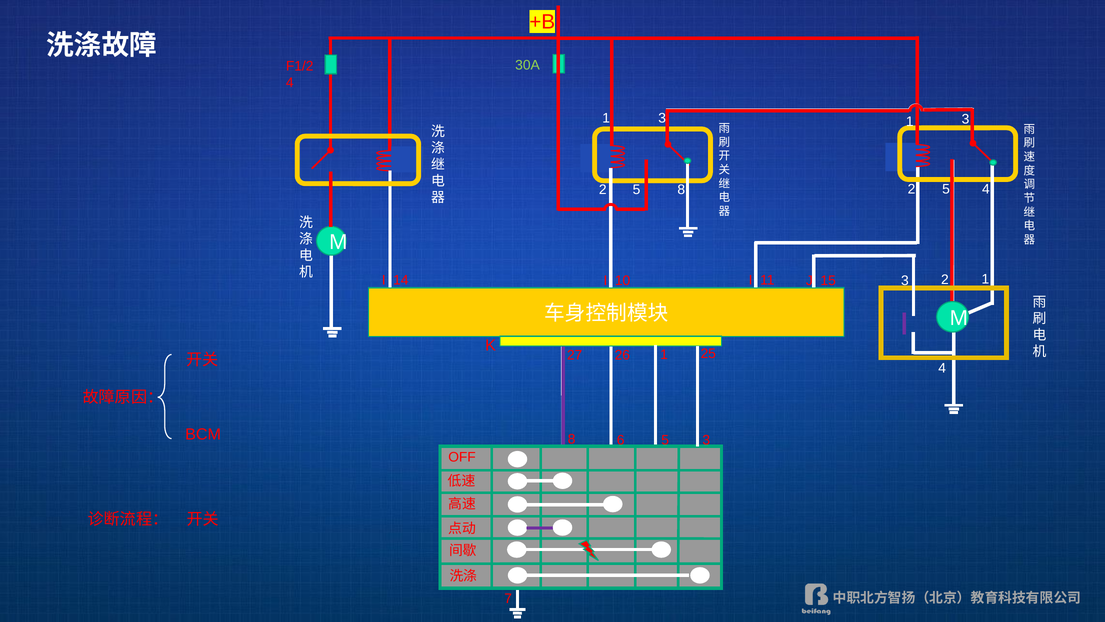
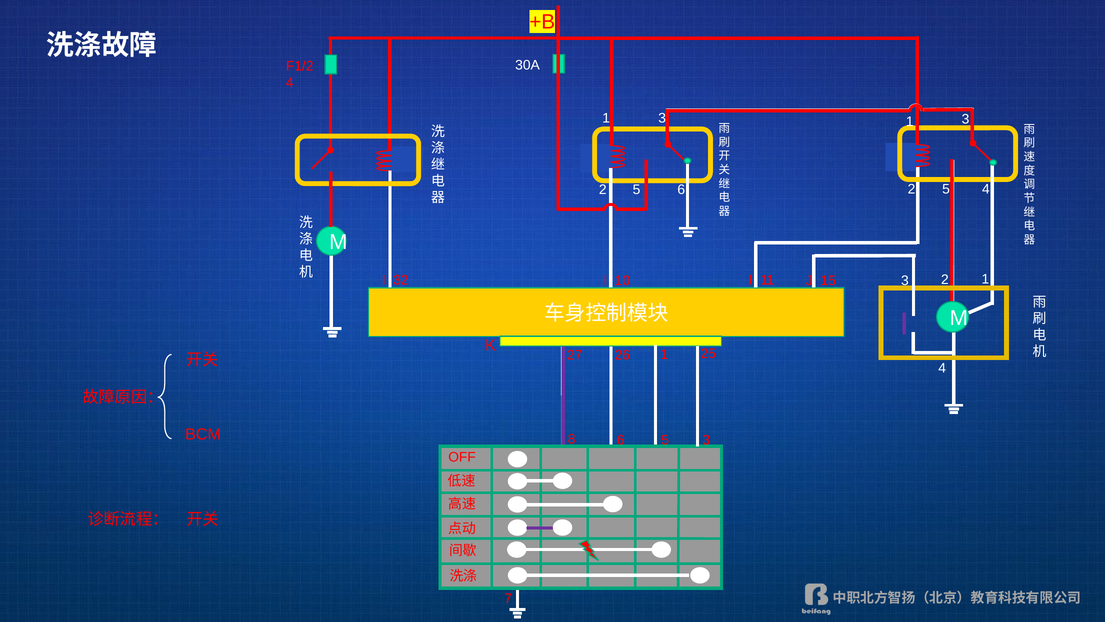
30A colour: light green -> white (527, 65)
2 8: 8 -> 6 (681, 190)
14: 14 -> 32 (401, 280)
